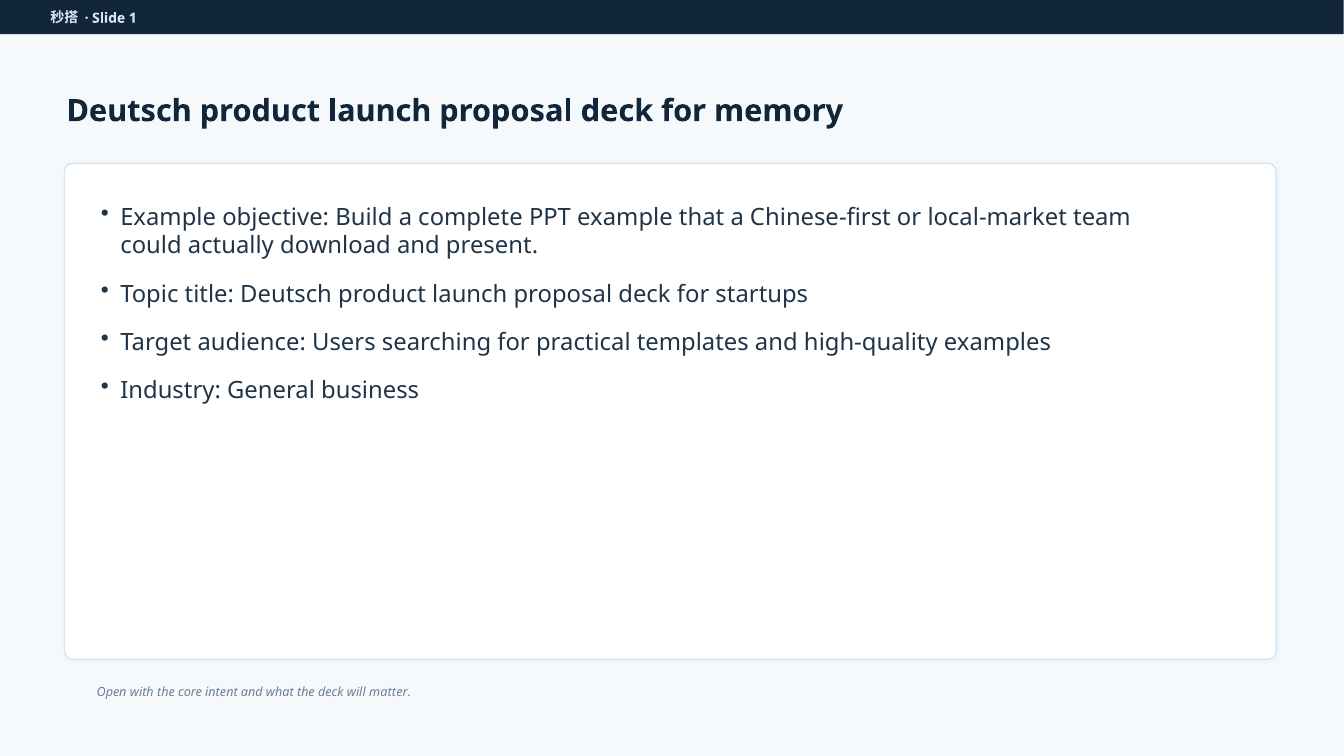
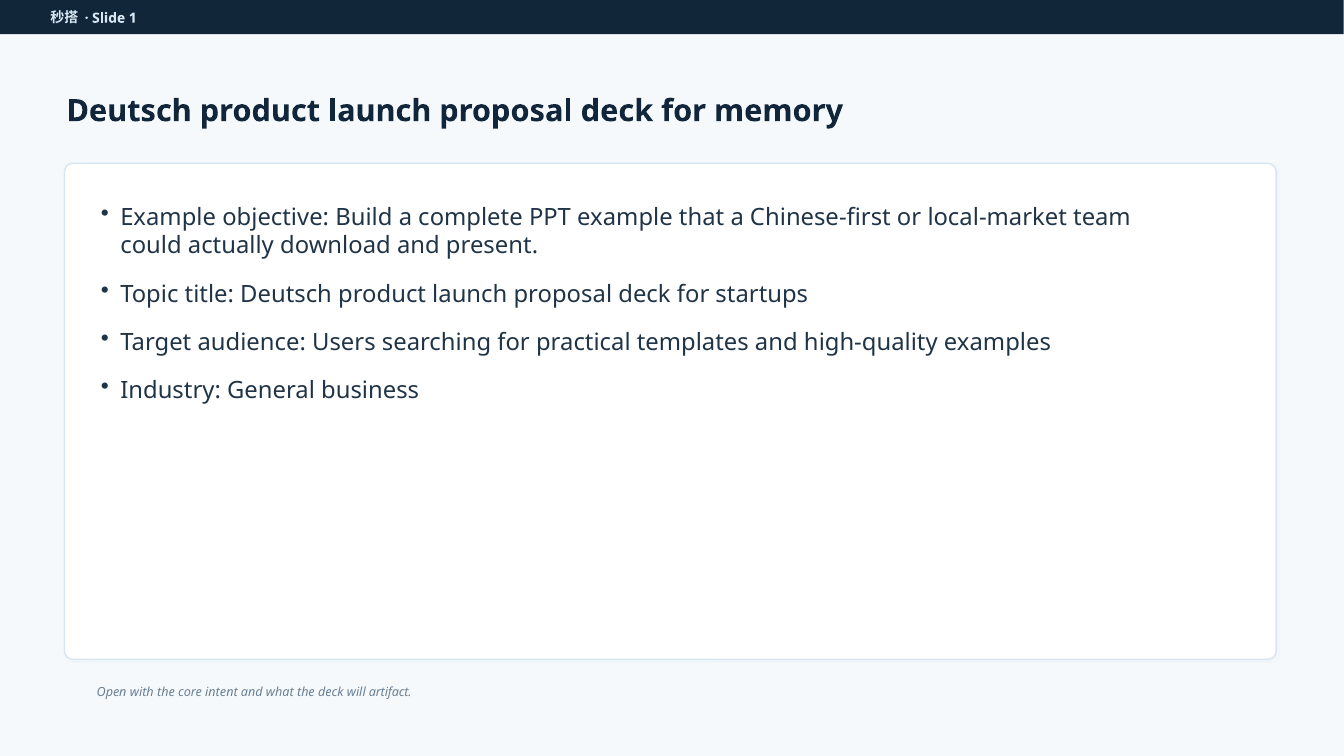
matter: matter -> artifact (390, 692)
